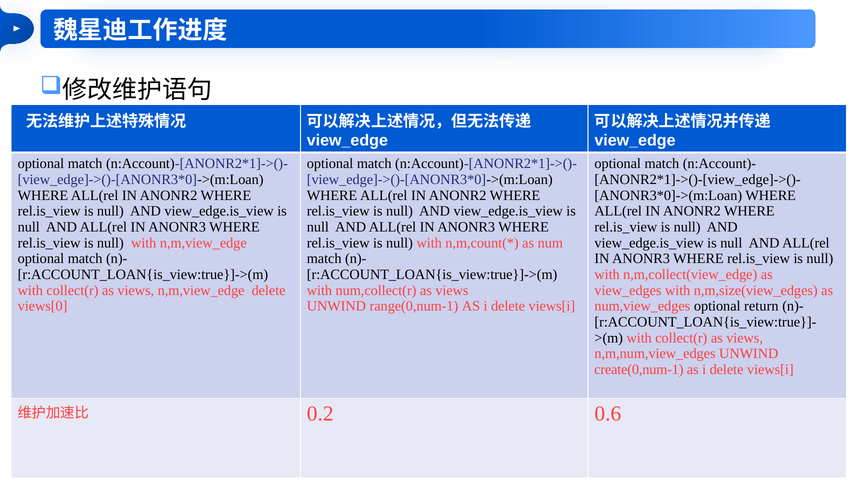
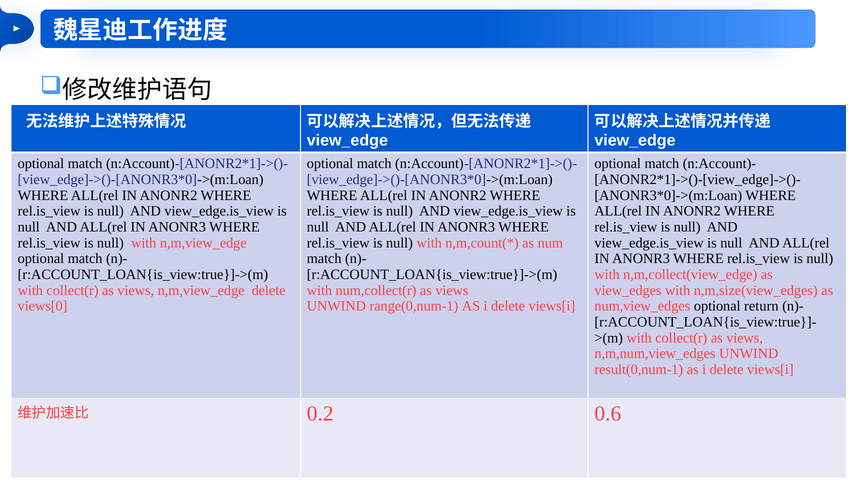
create(0,num-1: create(0,num-1 -> result(0,num-1 (639, 370)
